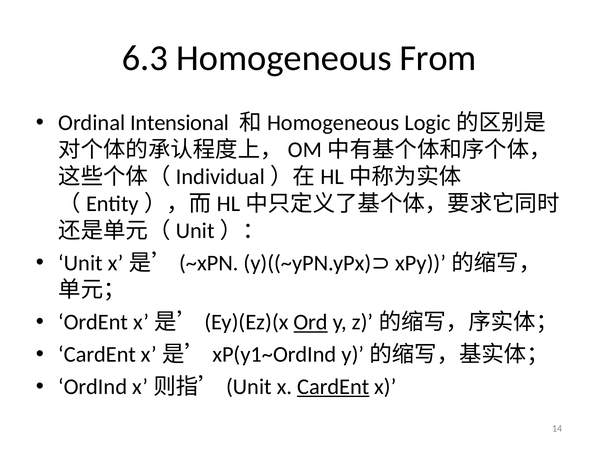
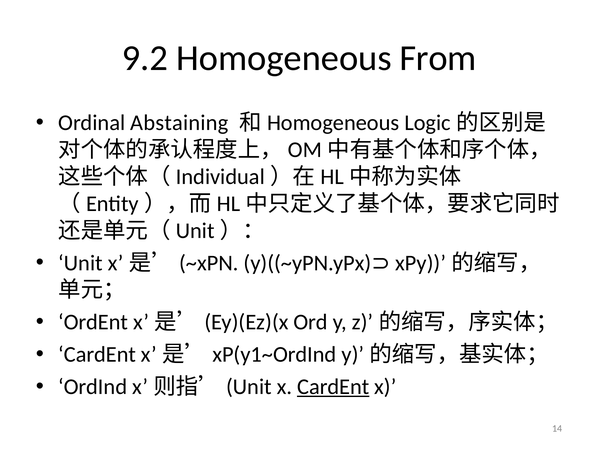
6.3: 6.3 -> 9.2 (145, 58)
Intensional: Intensional -> Abstaining (179, 123)
Ord underline: present -> none (311, 322)
